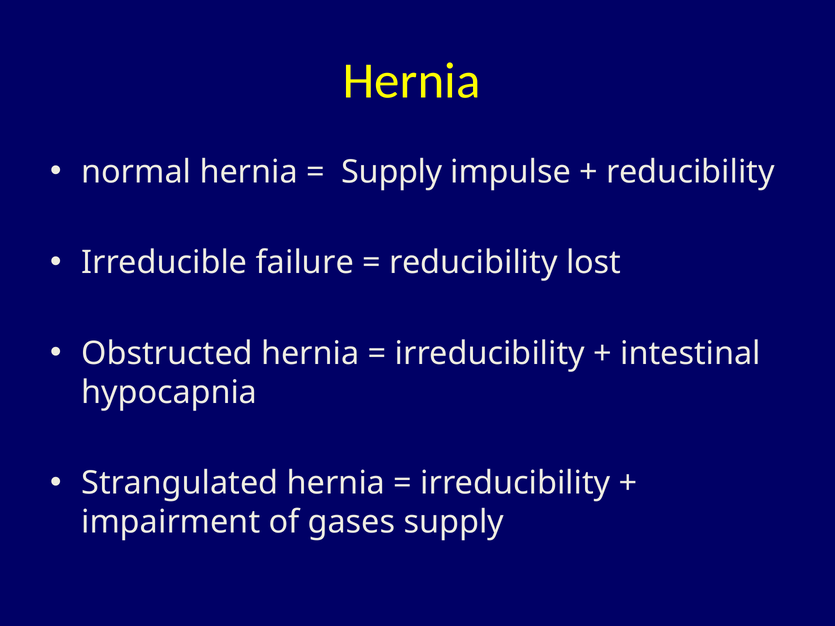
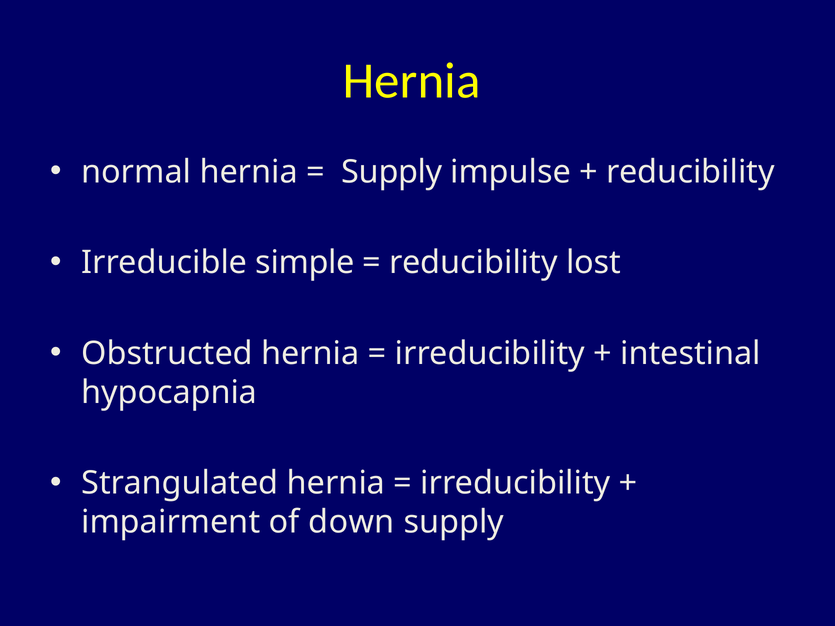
failure: failure -> simple (305, 263)
gases: gases -> down (351, 522)
